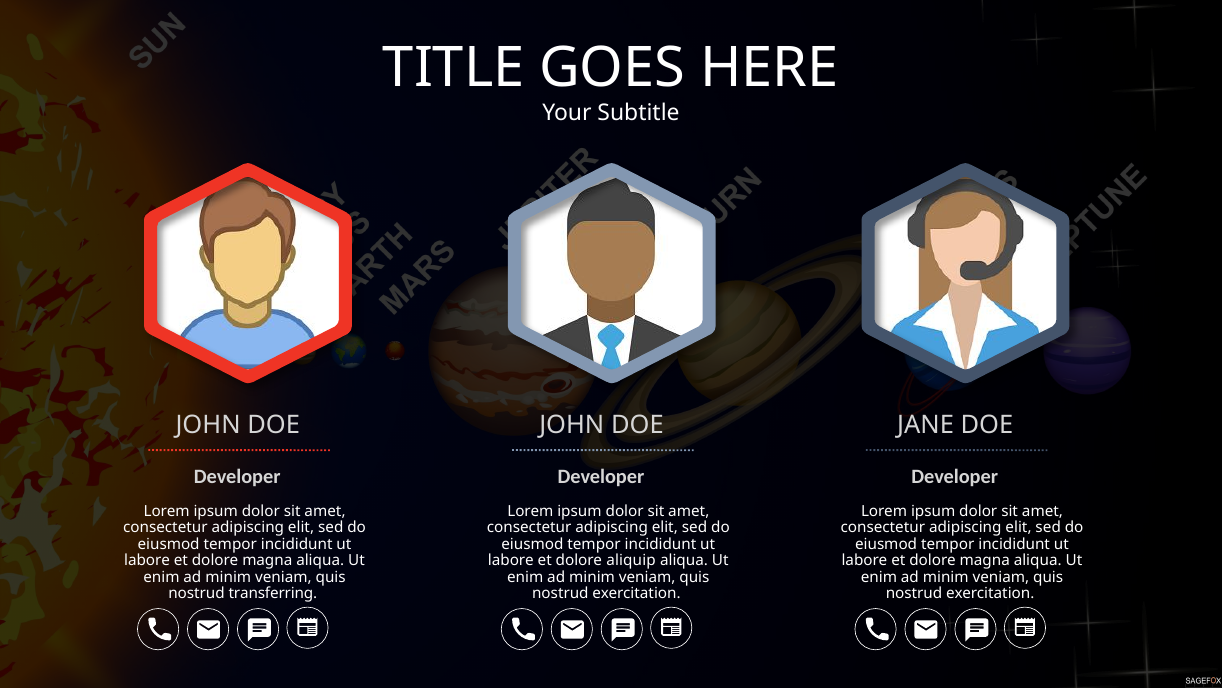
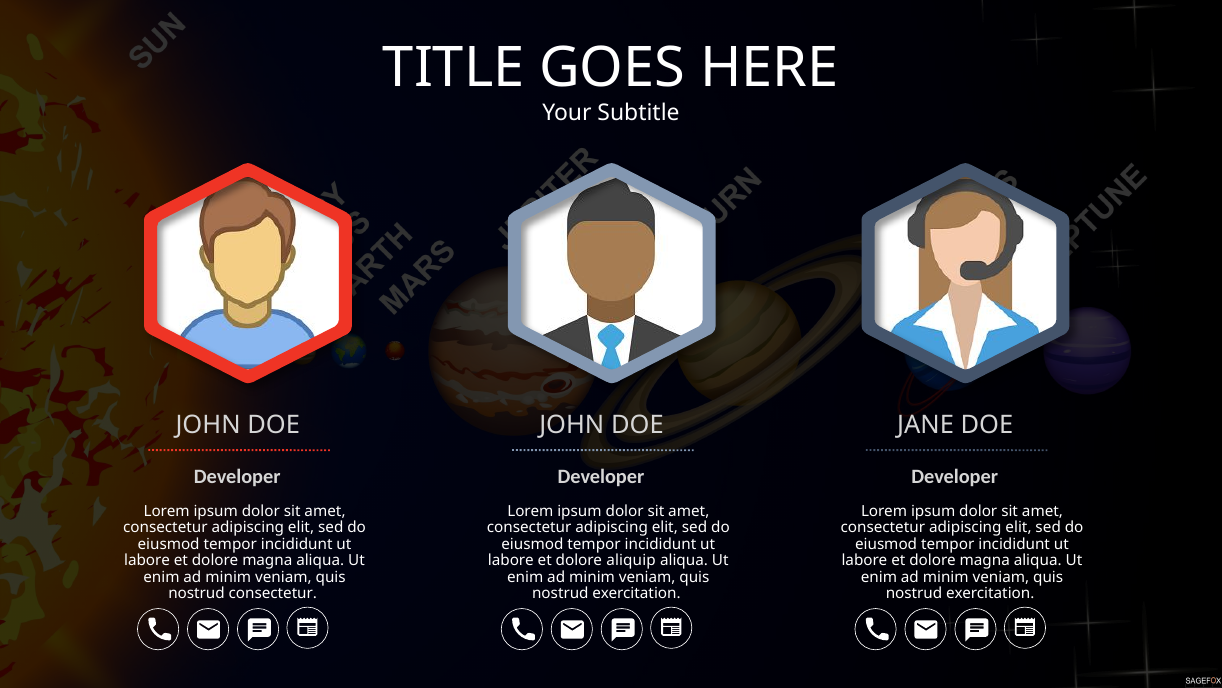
nostrud transferring: transferring -> consectetur (273, 593)
